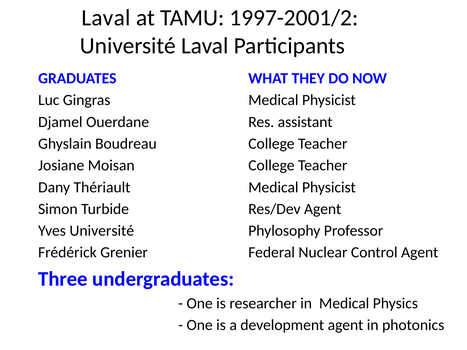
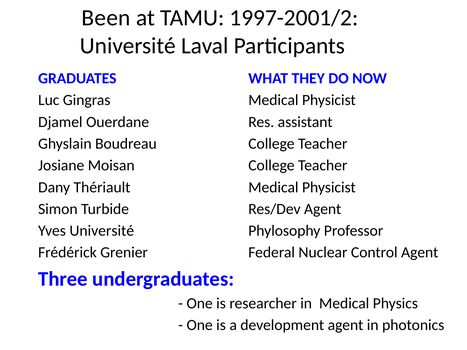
Laval: Laval -> Been (106, 18)
